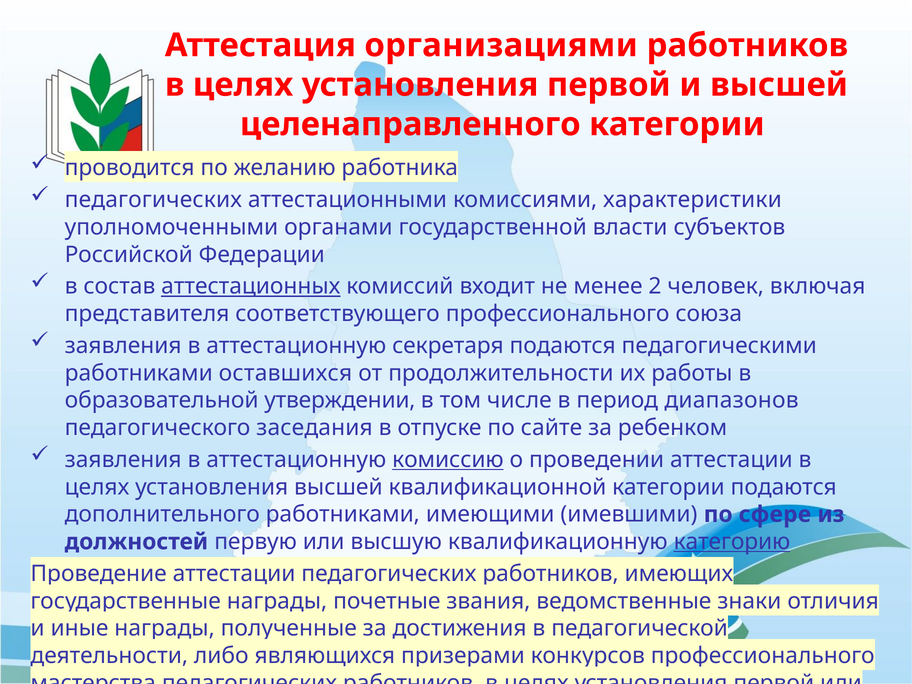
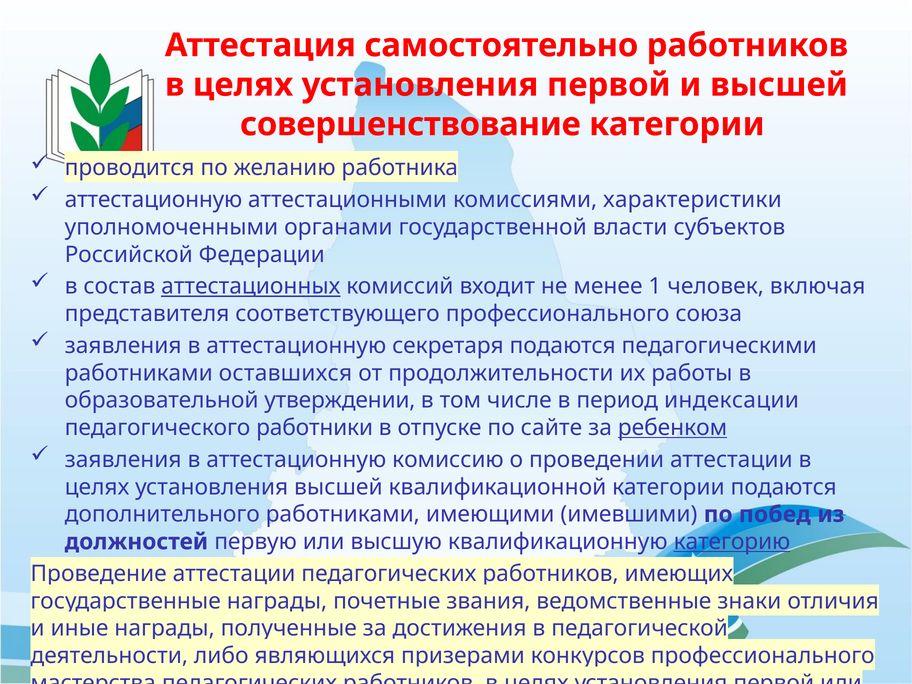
организациями: организациями -> самостоятельно (501, 45)
целенаправленного: целенаправленного -> совершенствование (410, 124)
педагогических: педагогических -> аттестационную (154, 200)
2: 2 -> 1 (655, 286)
диапазонов: диапазонов -> индексации (732, 400)
заседания: заседания -> работники (315, 428)
ребенком underline: none -> present (673, 428)
комиссию underline: present -> none (448, 460)
сфере: сфере -> побед (775, 514)
